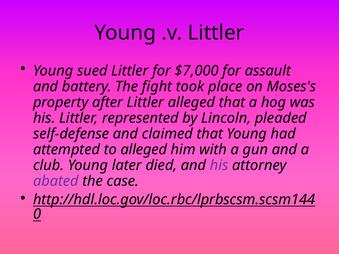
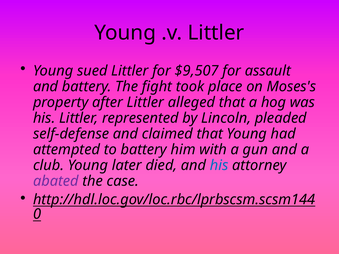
$7,000: $7,000 -> $9,507 (197, 71)
to alleged: alleged -> battery (144, 150)
his colour: purple -> blue (219, 165)
